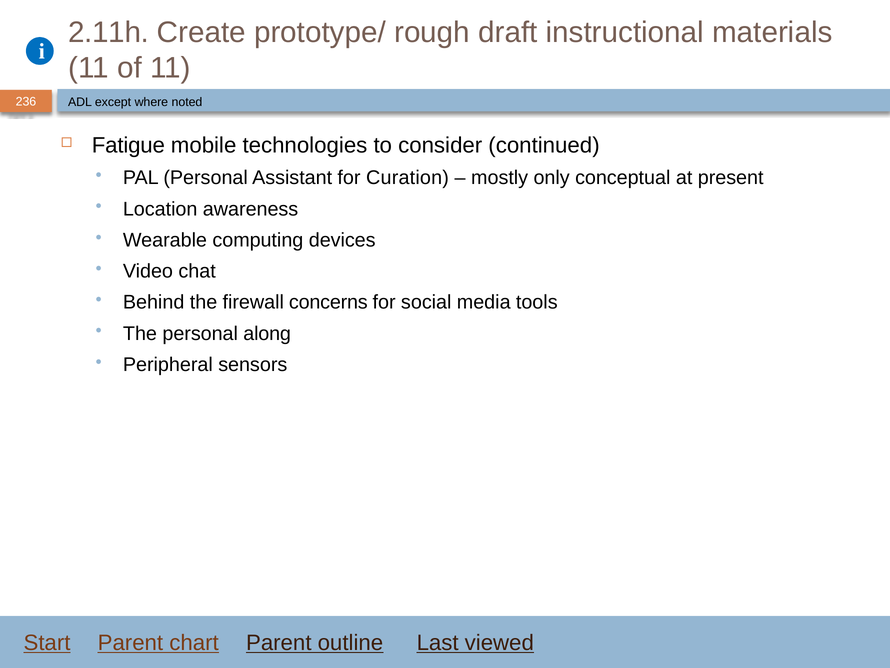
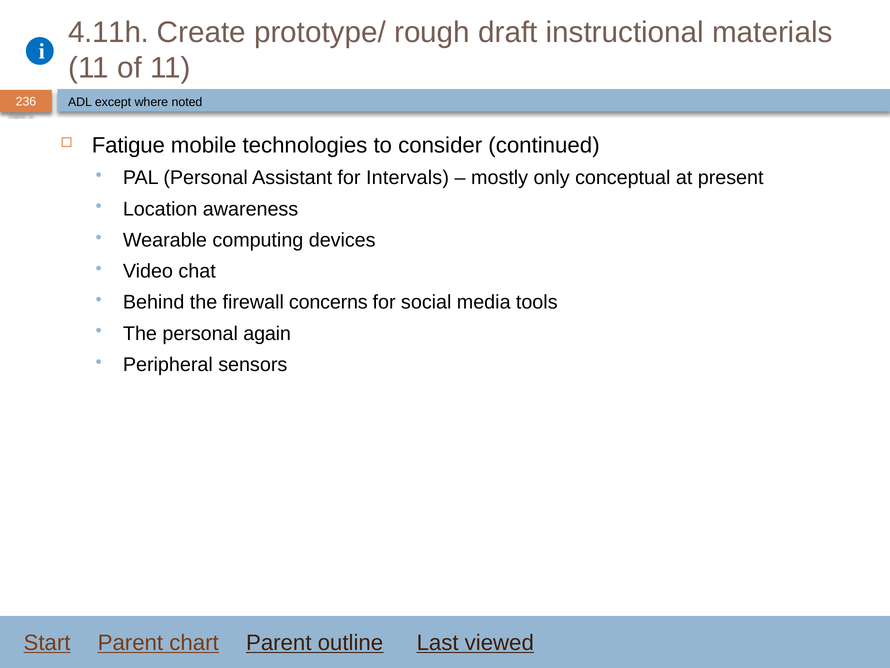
2.11h: 2.11h -> 4.11h (109, 32)
Curation: Curation -> Intervals (408, 178)
along: along -> again (267, 333)
